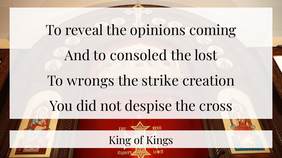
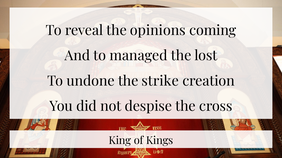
consoled: consoled -> managed (139, 56)
wrongs: wrongs -> undone (91, 81)
